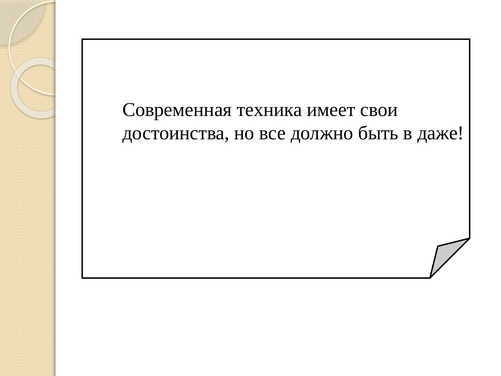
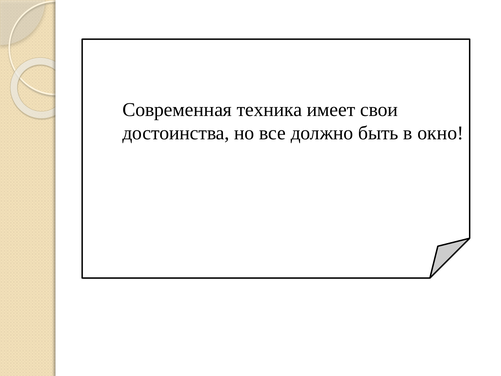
даже: даже -> окно (441, 133)
